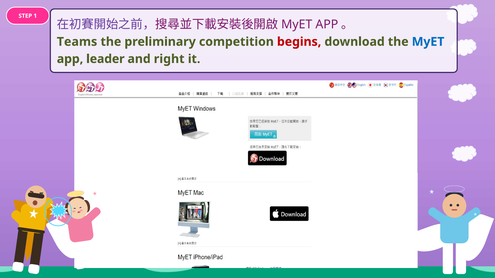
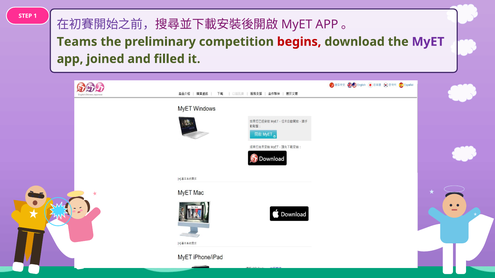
MyET colour: blue -> purple (428, 42)
leader: leader -> joined (105, 59)
right: right -> filled (169, 59)
